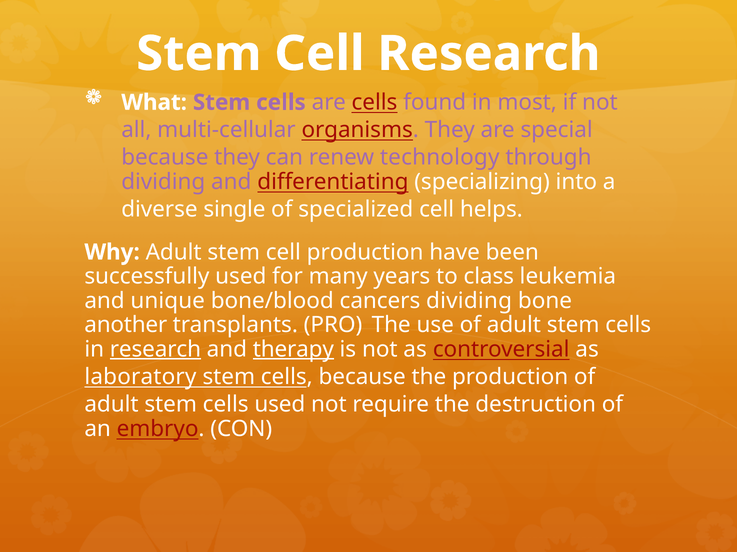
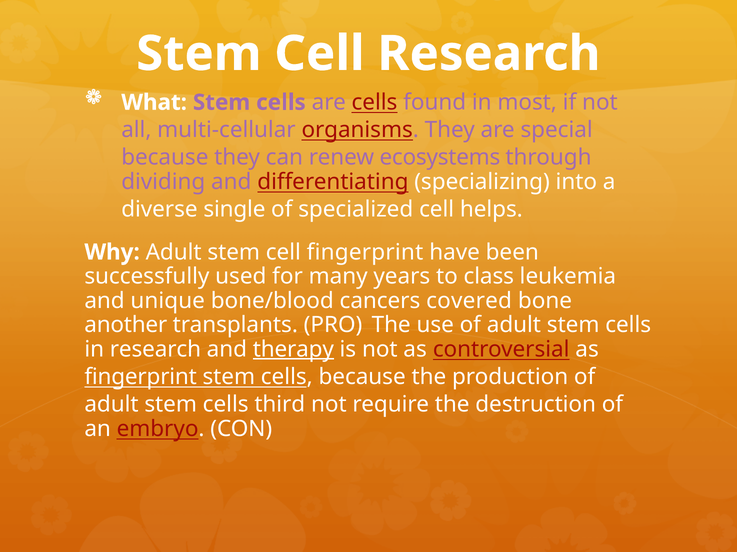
technology: technology -> ecosystems (440, 158)
cell production: production -> fingerprint (365, 252)
cancers dividing: dividing -> covered (469, 301)
research underline: present -> none (155, 350)
laboratory: laboratory -> fingerprint (141, 377)
cells used: used -> third (280, 405)
